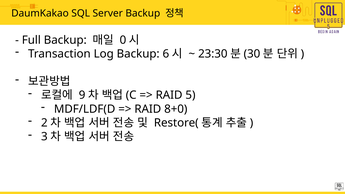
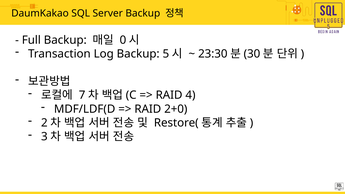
6: 6 -> 5 (166, 54)
9: 9 -> 7 (82, 95)
5: 5 -> 4 (190, 95)
8+0: 8+0 -> 2+0 (176, 109)
